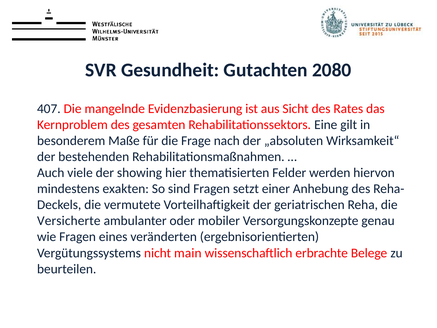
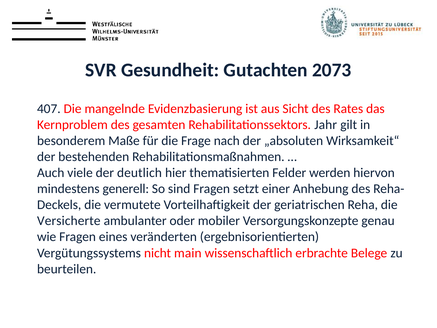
2080: 2080 -> 2073 (332, 70)
Eine: Eine -> Jahr (326, 125)
showing: showing -> deutlich (139, 173)
exakten: exakten -> generell (126, 189)
